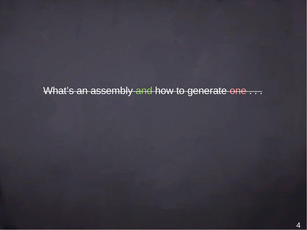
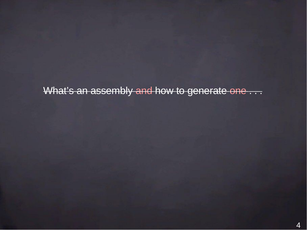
and colour: light green -> pink (144, 91)
